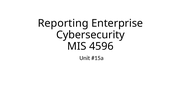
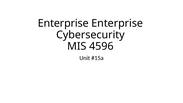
Reporting: Reporting -> Enterprise (63, 23)
